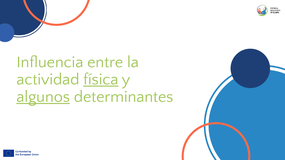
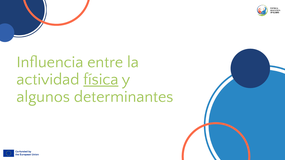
algunos underline: present -> none (43, 97)
